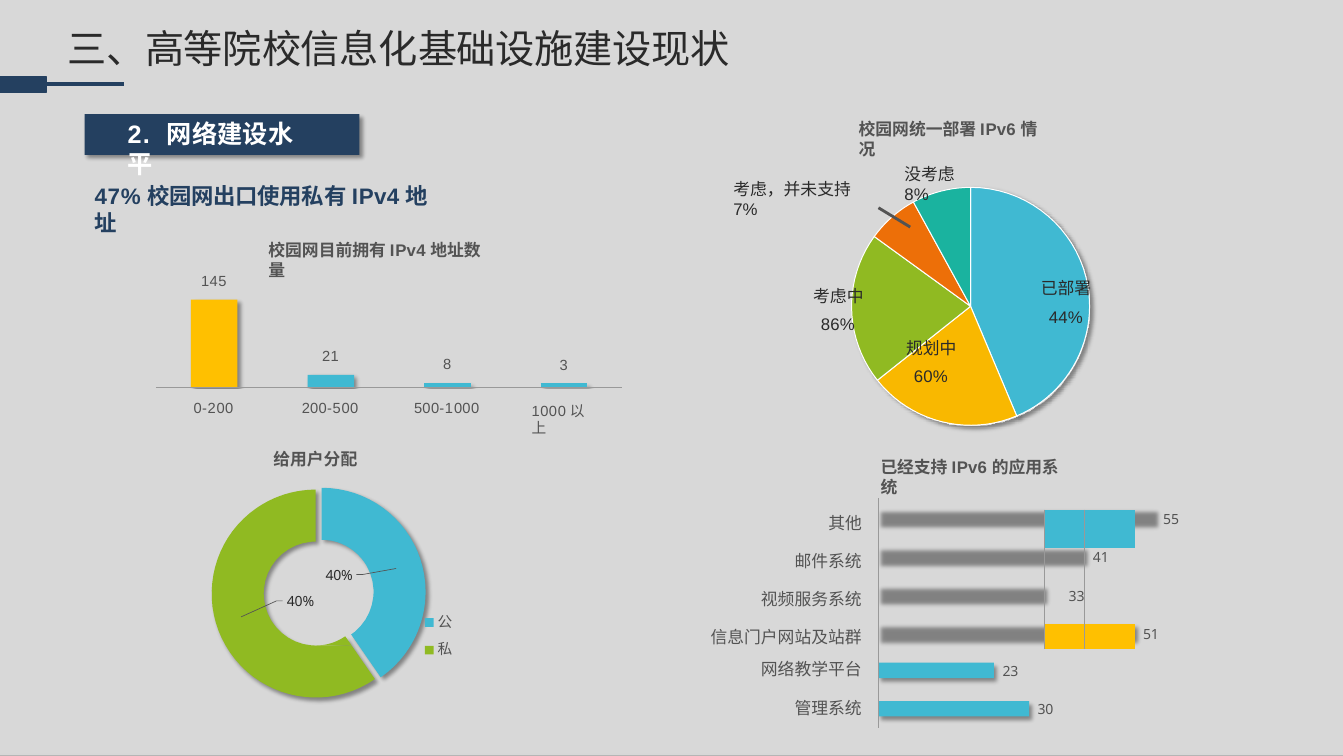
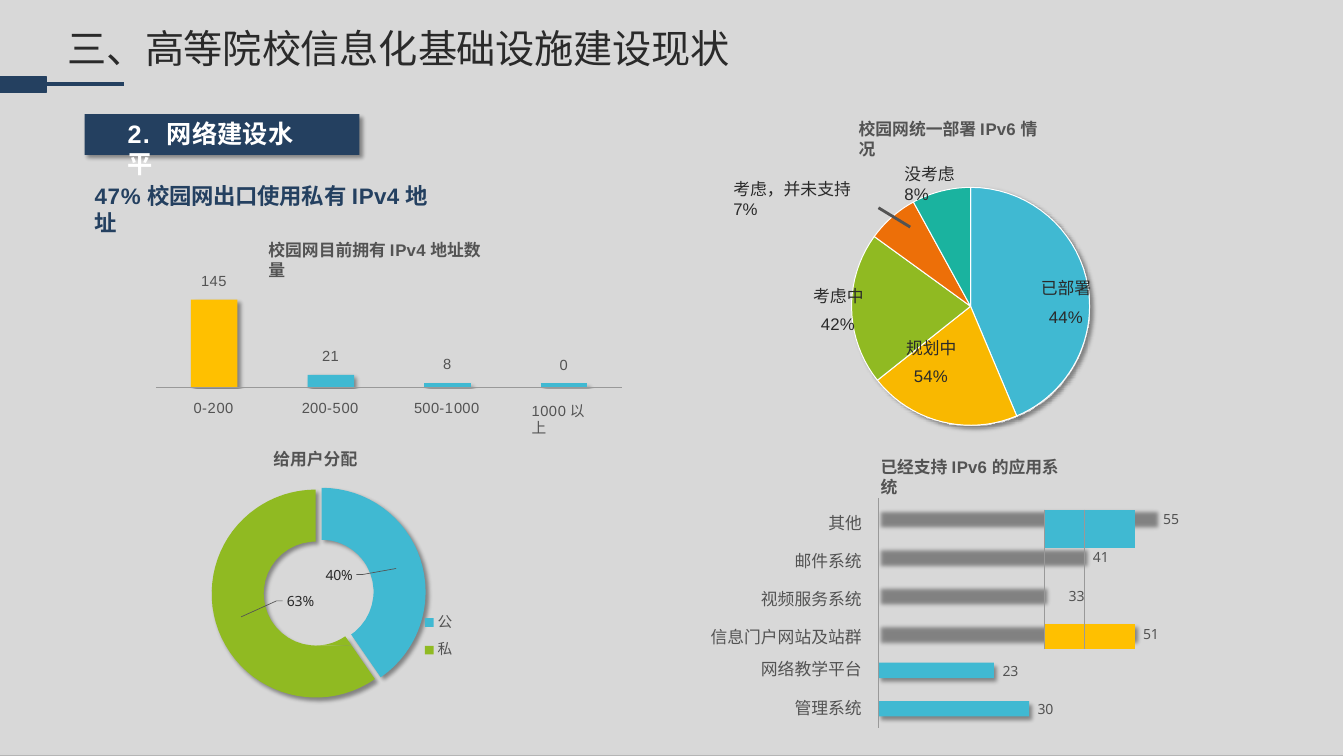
86%: 86% -> 42% (838, 326)
3: 3 -> 0 (564, 365)
60%: 60% -> 54% (931, 378)
40%: 40% -> 63% (301, 602)
